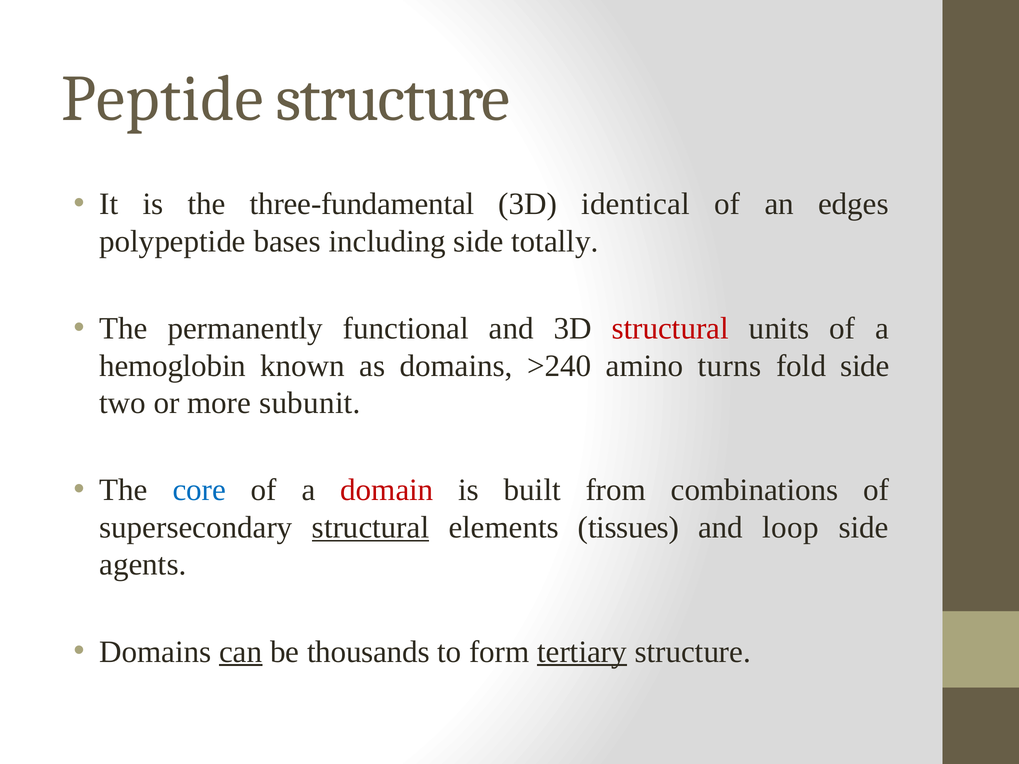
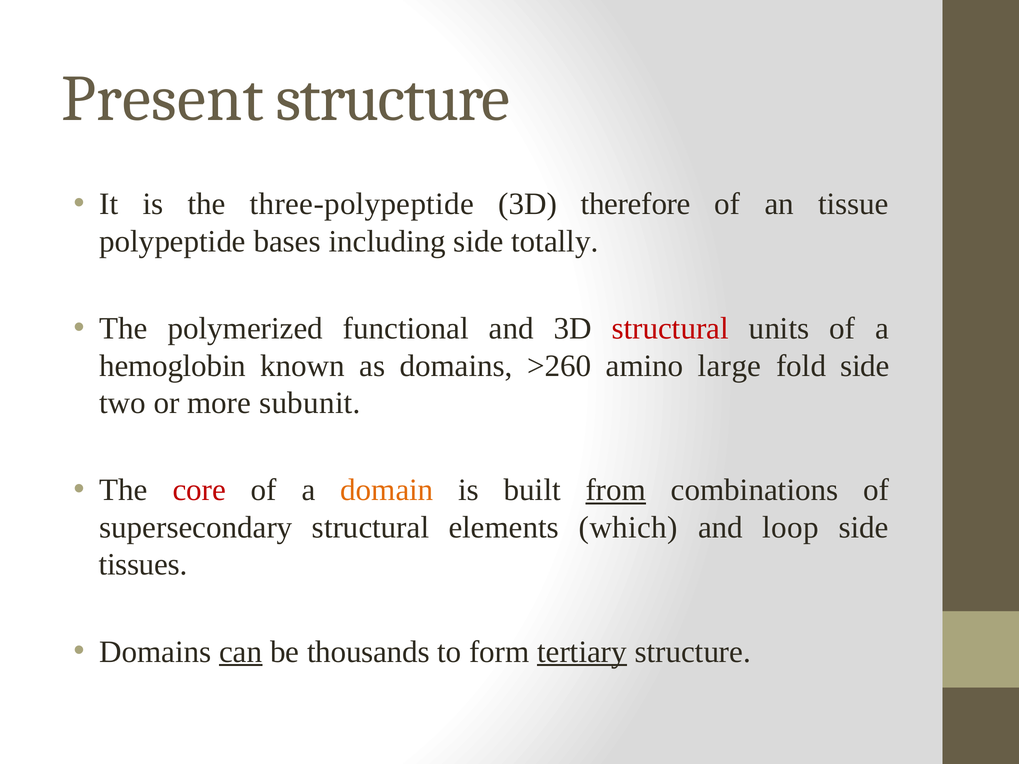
Peptide: Peptide -> Present (163, 99)
three-fundamental: three-fundamental -> three-polypeptide (362, 204)
identical: identical -> therefore (636, 204)
edges: edges -> tissue (853, 204)
permanently: permanently -> polymerized (245, 329)
>240: >240 -> >260 (559, 366)
turns: turns -> large (730, 366)
core colour: blue -> red (199, 490)
domain colour: red -> orange (387, 490)
from underline: none -> present (616, 490)
structural underline: present -> none (371, 528)
tissues: tissues -> which (628, 528)
agents: agents -> tissues (143, 565)
